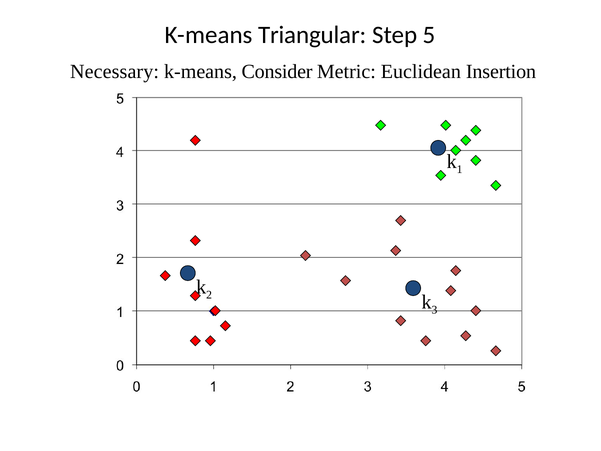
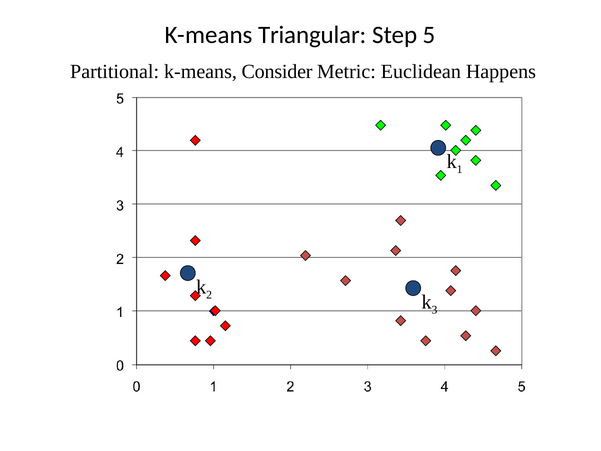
Necessary: Necessary -> Partitional (115, 71)
Insertion: Insertion -> Happens (501, 71)
